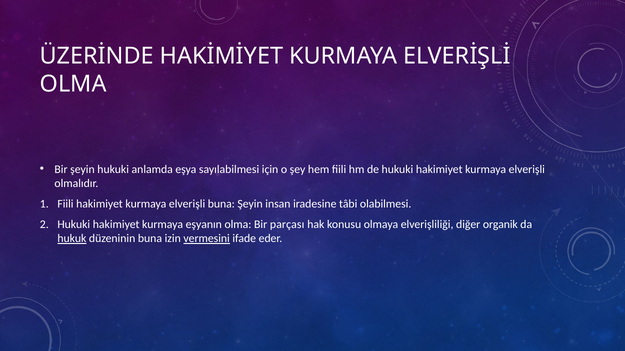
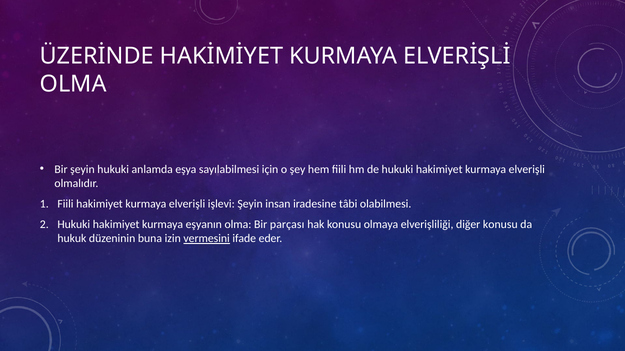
elverişli buna: buna -> işlevi (221, 204)
diğer organik: organik -> konusu (500, 225)
hukuk underline: present -> none (72, 239)
